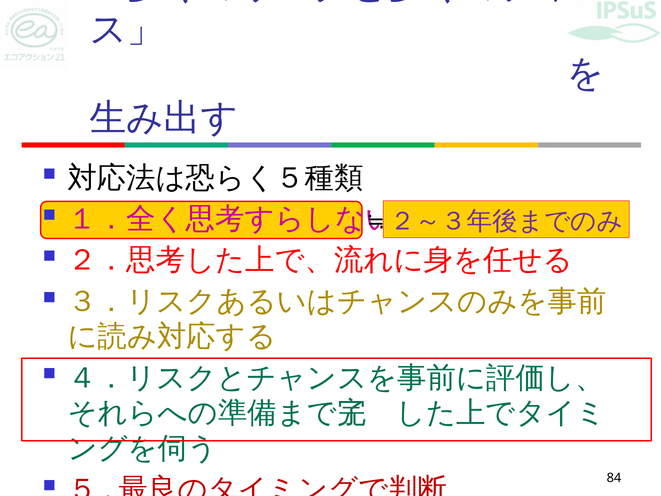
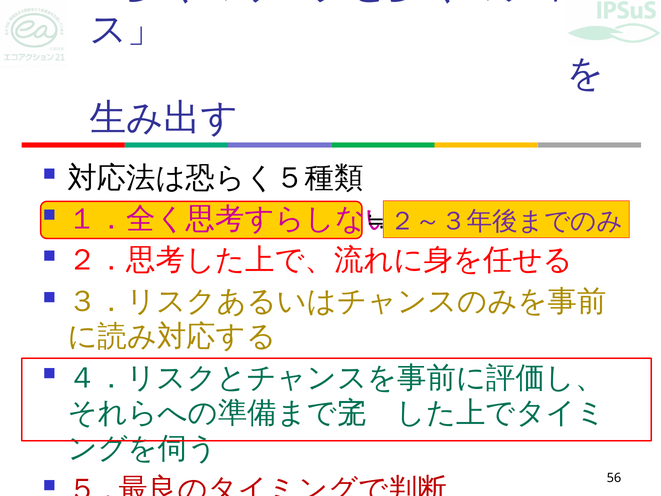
84: 84 -> 56 (614, 478)
